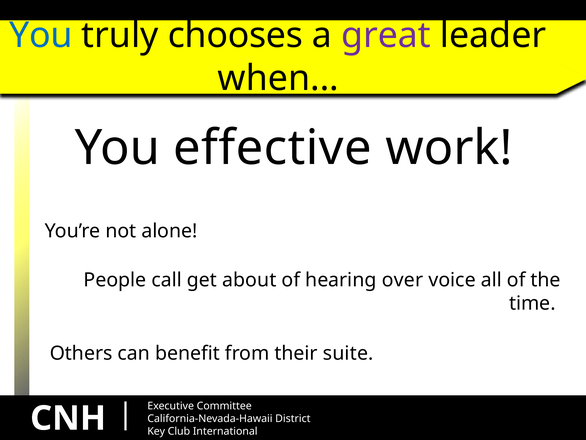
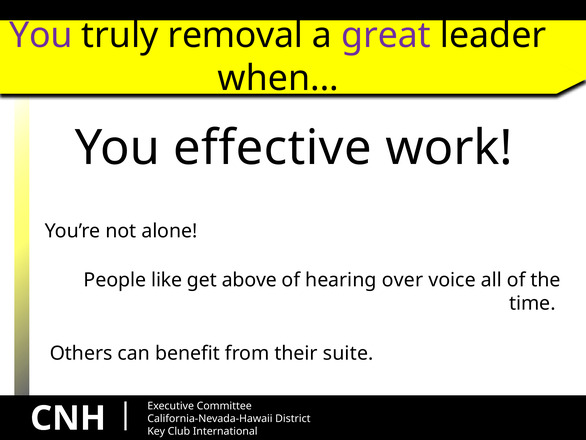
You colour: blue -> purple (41, 35)
chooses: chooses -> removal (235, 35)
call: call -> like (167, 280)
about: about -> above (249, 280)
